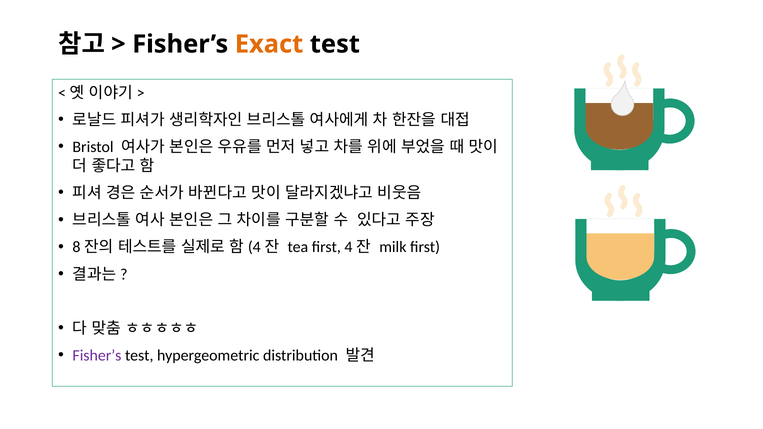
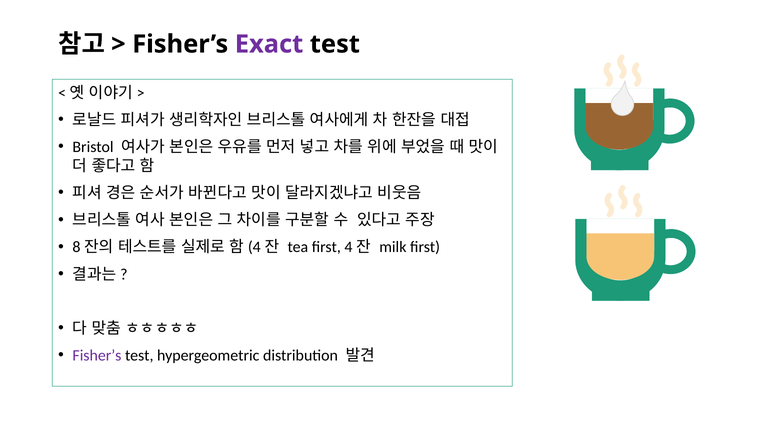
Exact colour: orange -> purple (269, 44)
